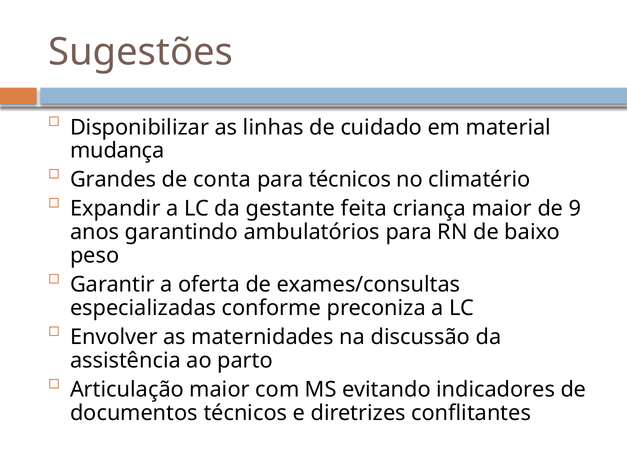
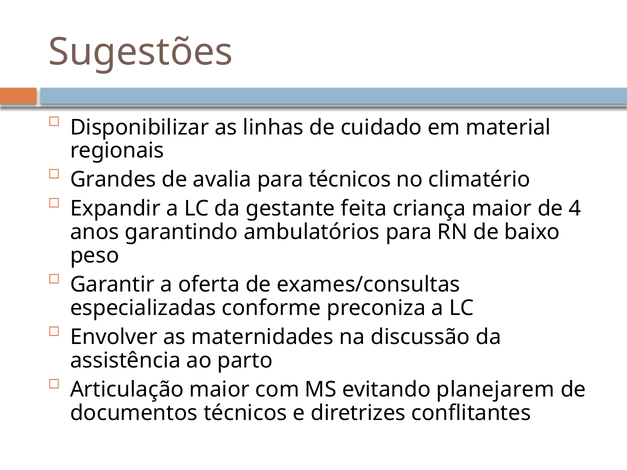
mudança: mudança -> regionais (117, 151)
conta: conta -> avalia (222, 180)
9: 9 -> 4 (575, 209)
indicadores: indicadores -> planejarem (496, 390)
